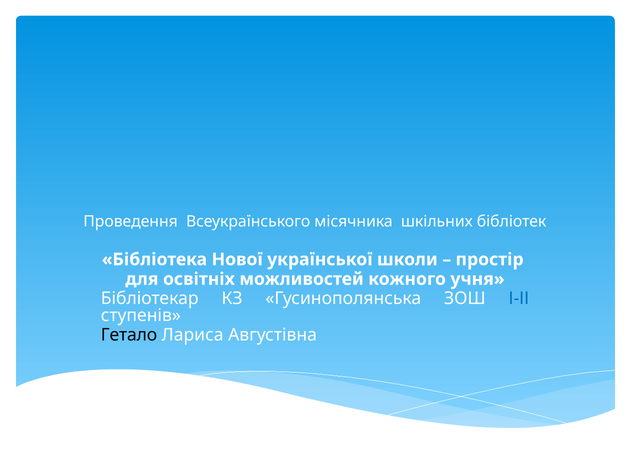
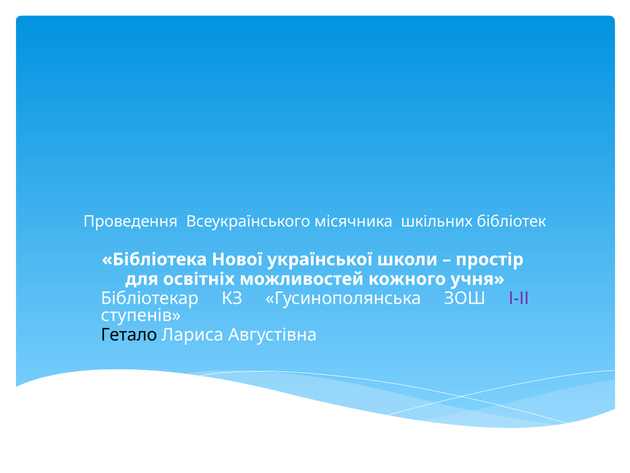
І-ІІ colour: blue -> purple (519, 298)
